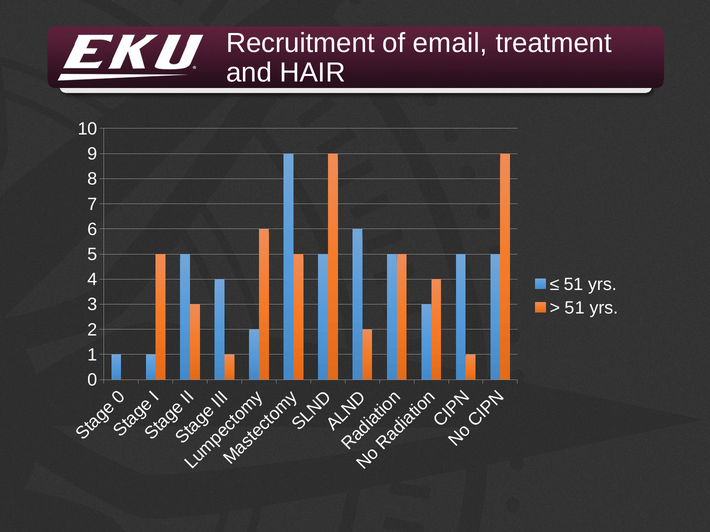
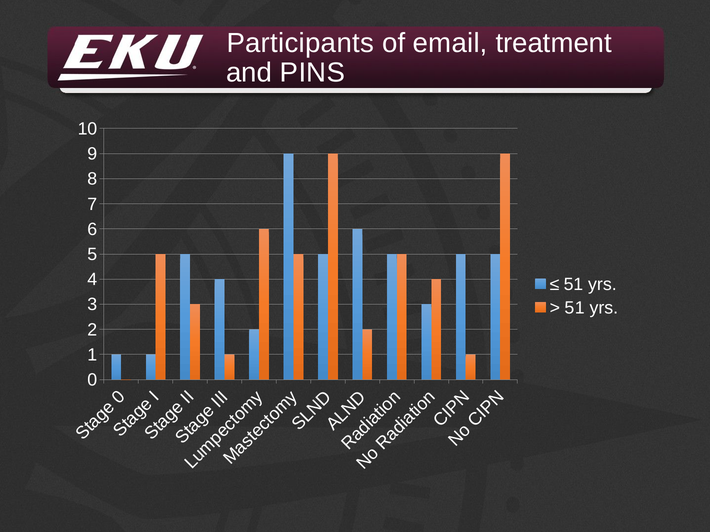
Recruitment: Recruitment -> Participants (300, 43)
HAIR: HAIR -> PINS (312, 73)
